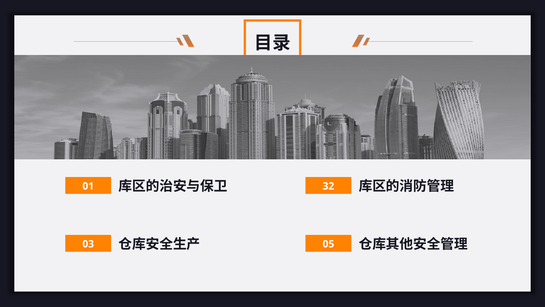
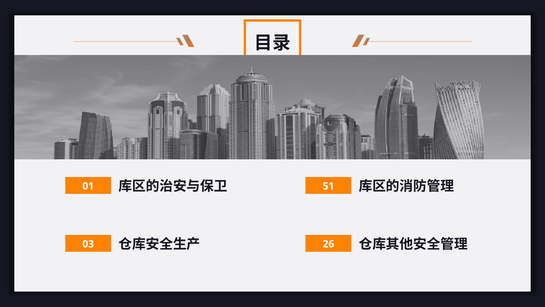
32: 32 -> 51 (328, 186)
05: 05 -> 26 (328, 244)
